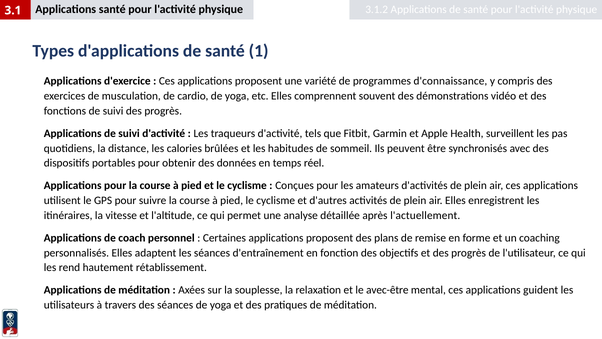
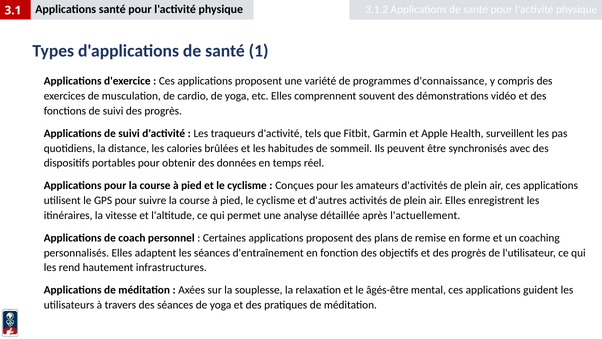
rétablissement: rétablissement -> infrastructures (171, 267)
avec-être: avec-être -> âgés-être (387, 290)
